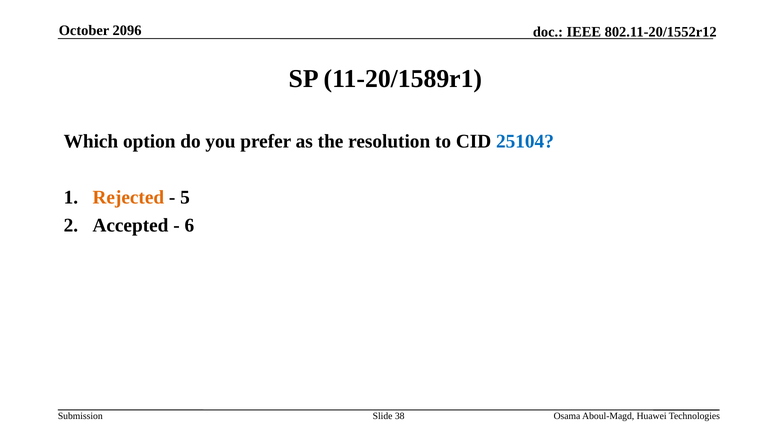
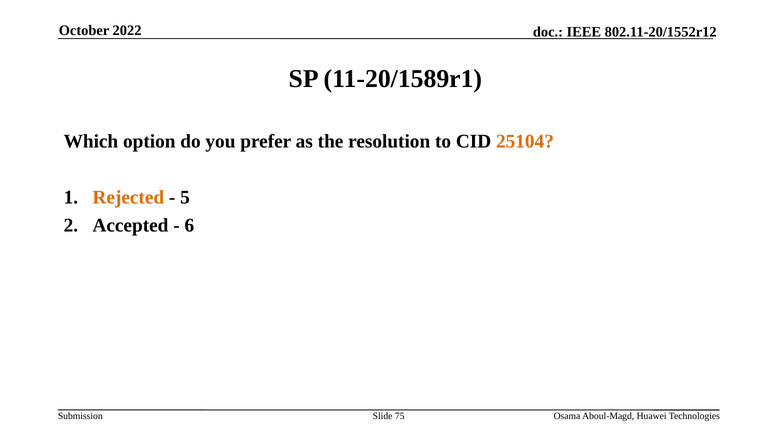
2096: 2096 -> 2022 (127, 31)
25104 colour: blue -> orange (525, 141)
38: 38 -> 75 (400, 416)
